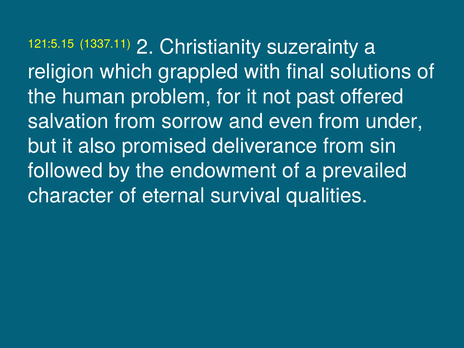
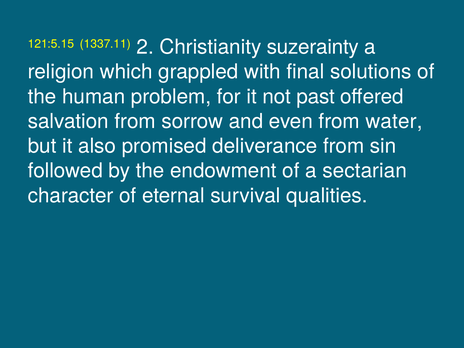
under: under -> water (394, 121)
prevailed: prevailed -> sectarian (365, 171)
